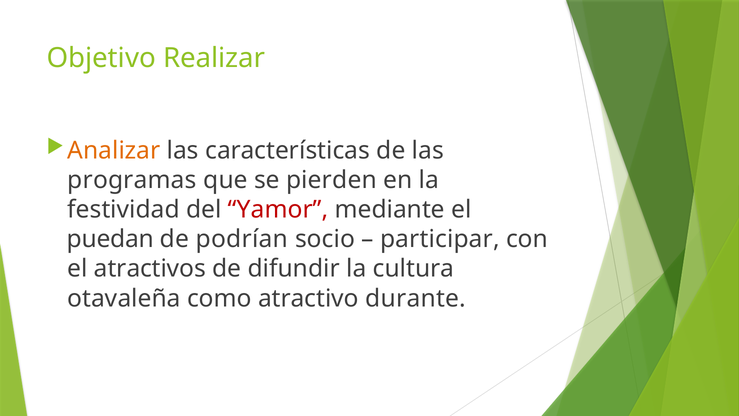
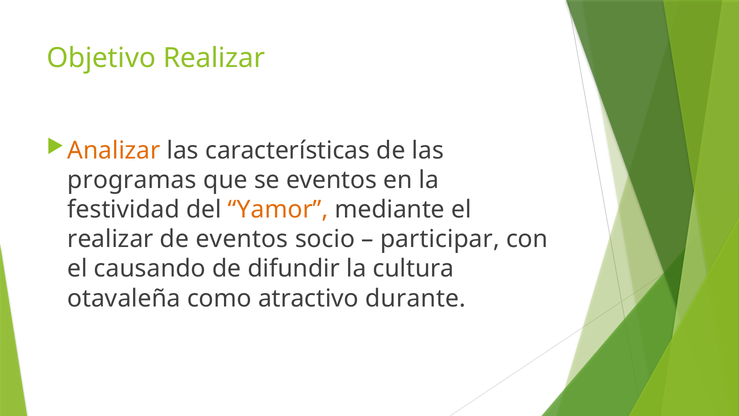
se pierden: pierden -> eventos (332, 180)
Yamor colour: red -> orange (278, 209)
puedan: puedan -> realizar (110, 239)
de podrían: podrían -> eventos (242, 239)
atractivos: atractivos -> causando (150, 269)
